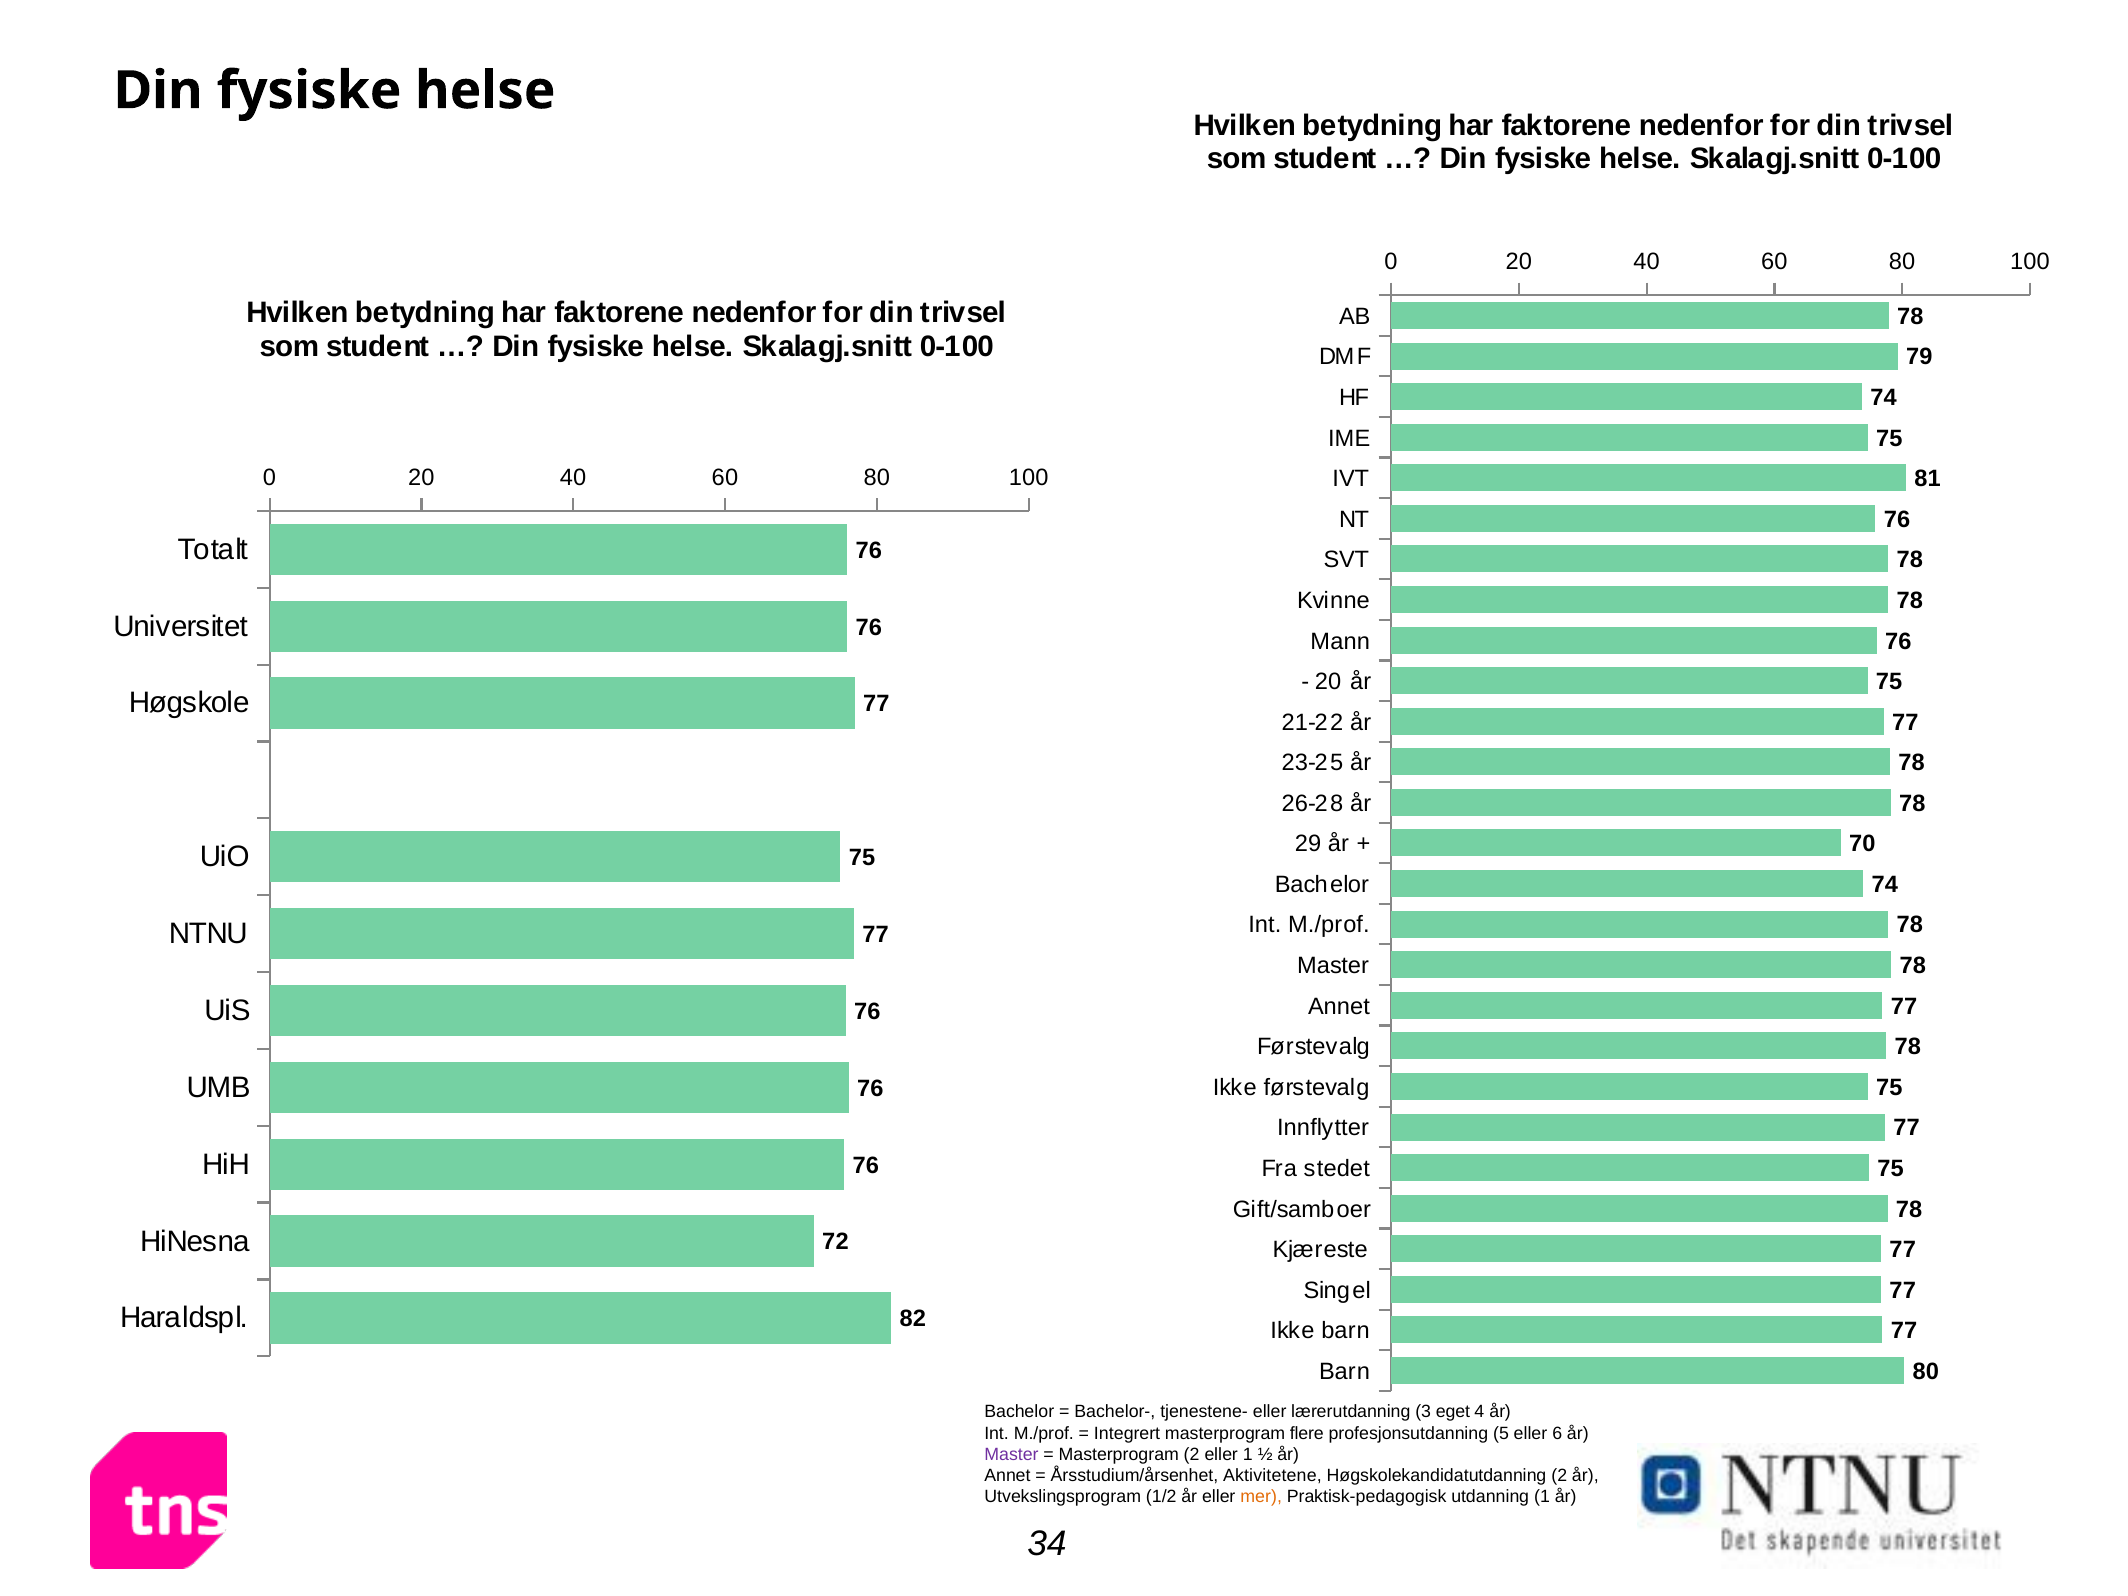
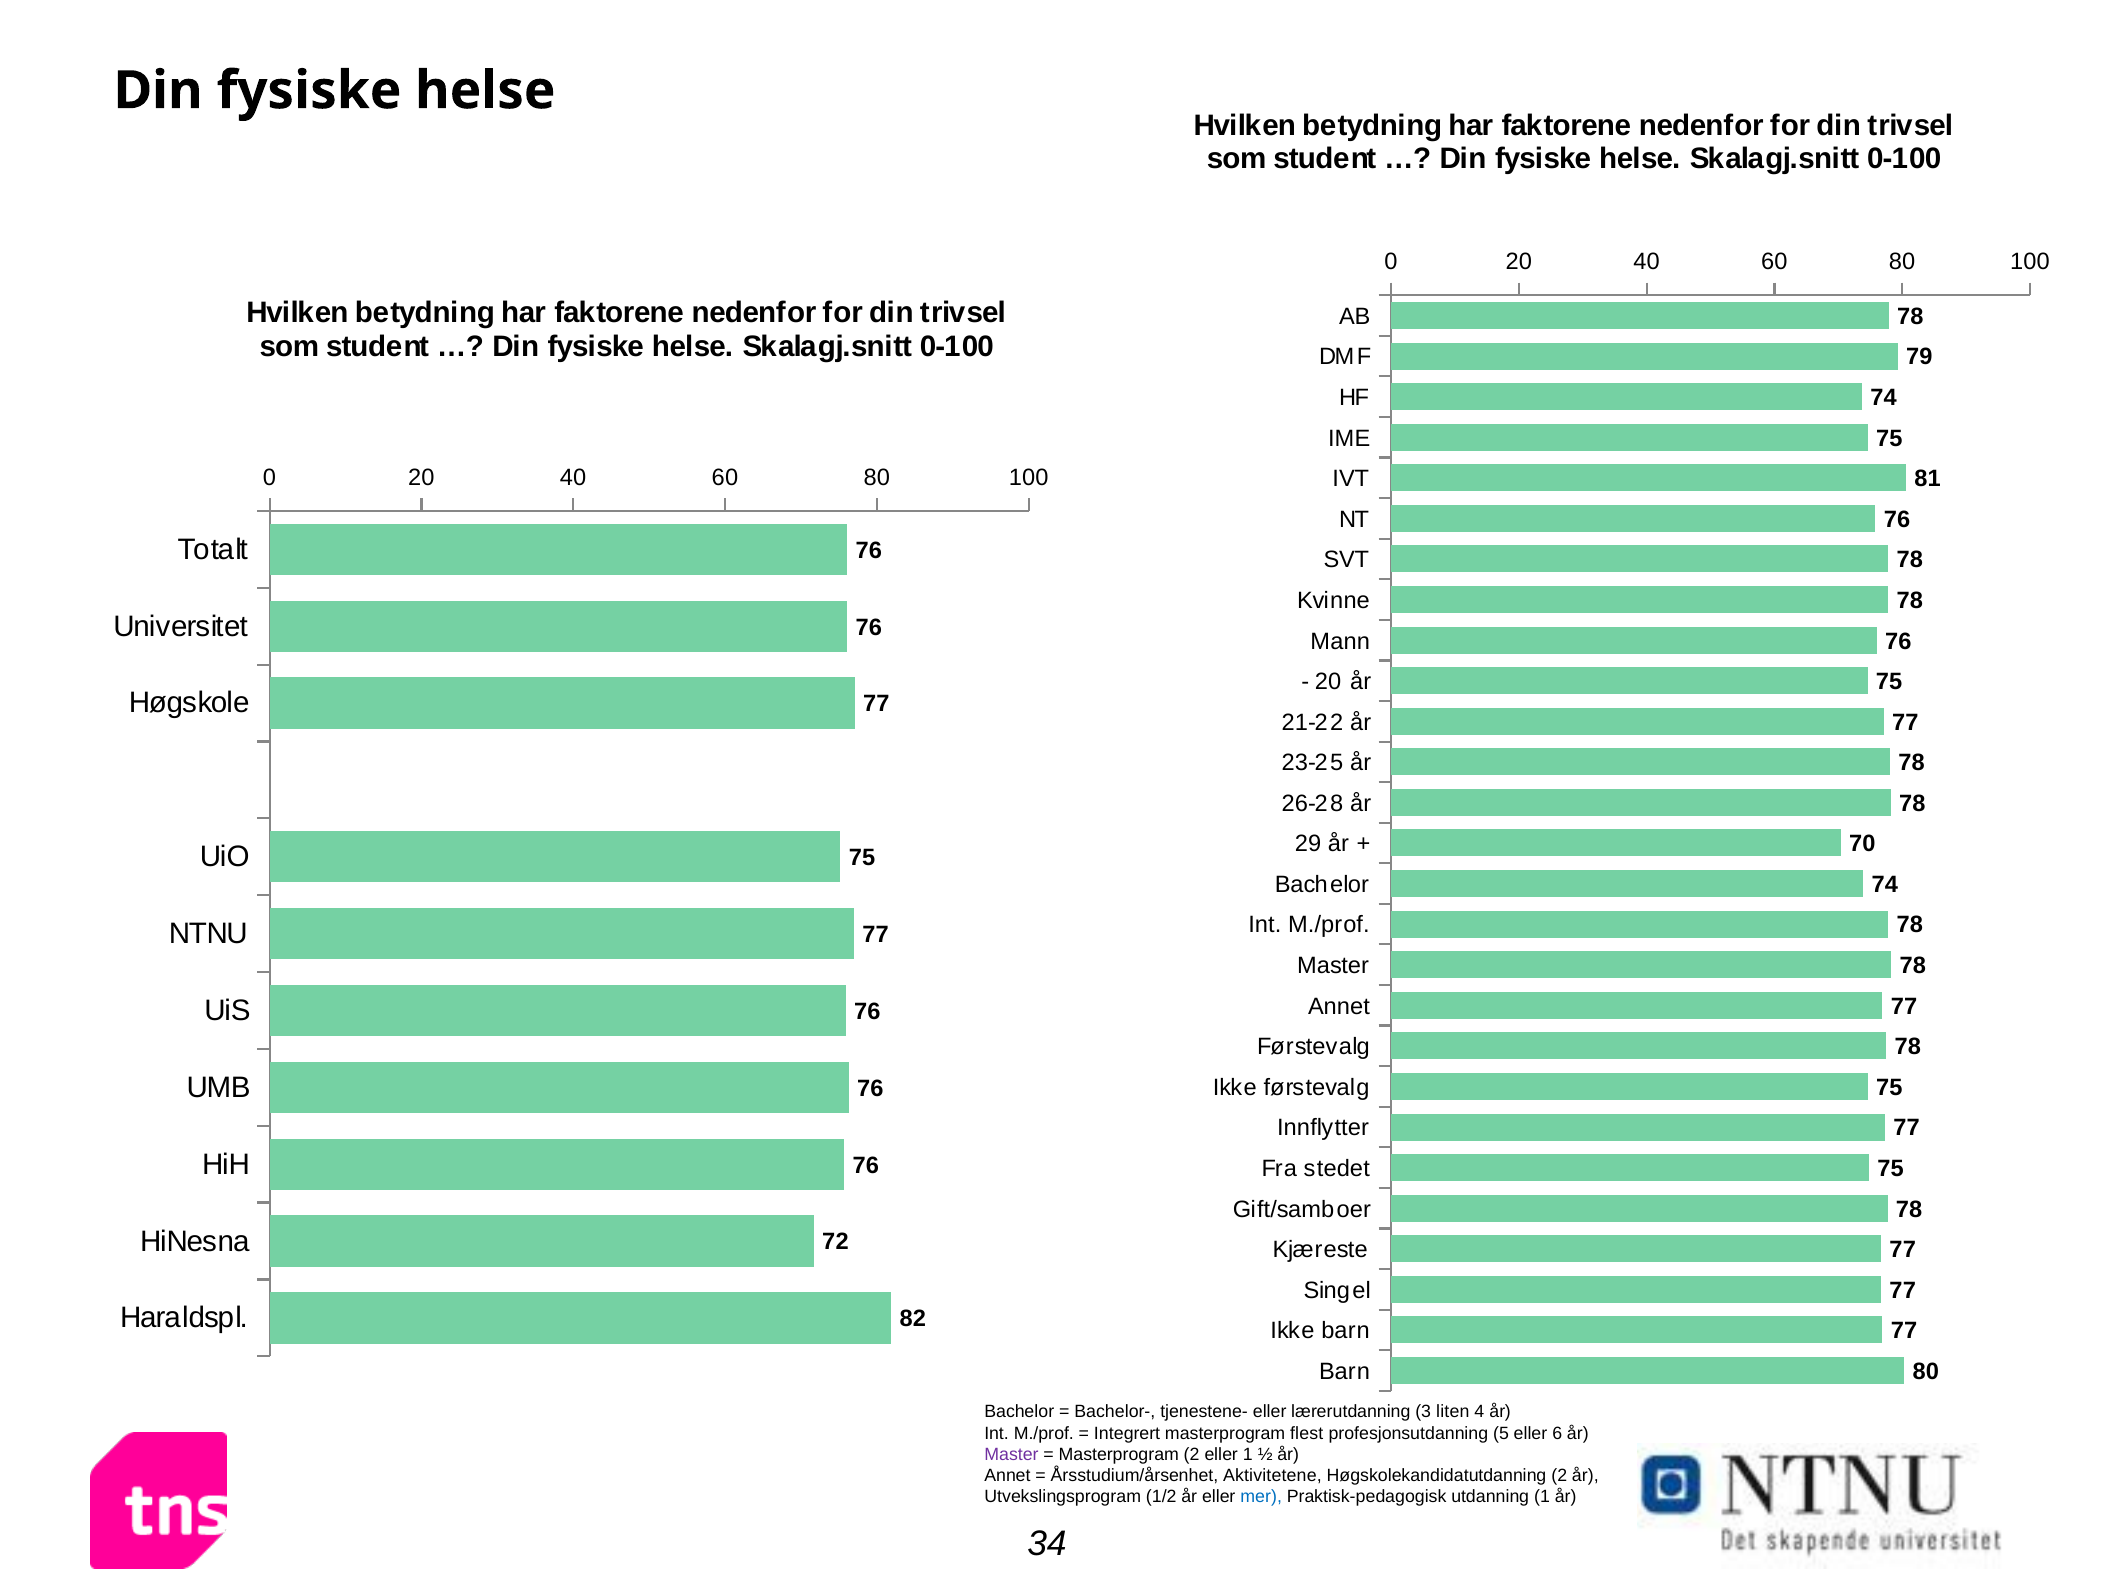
eget: eget -> liten (1453, 1412)
flere: flere -> flest (1307, 1433)
mer colour: orange -> blue (1261, 1497)
